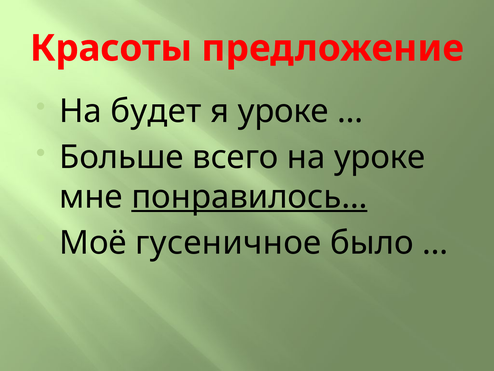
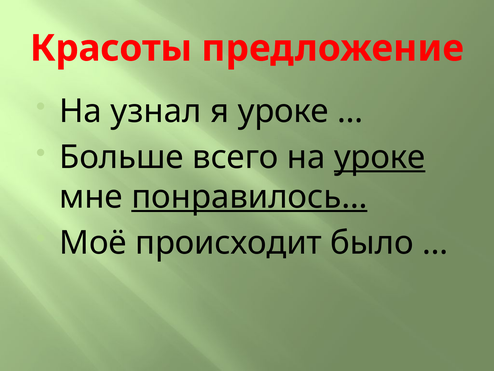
будет: будет -> узнал (156, 111)
уроке underline: none -> present (380, 157)
гусеничное: гусеничное -> происходит (229, 243)
